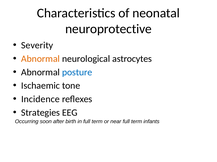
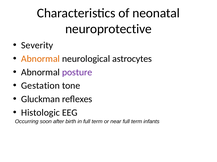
posture colour: blue -> purple (77, 73)
Ischaemic: Ischaemic -> Gestation (40, 86)
Incidence: Incidence -> Gluckman (41, 100)
Strategies: Strategies -> Histologic (40, 113)
